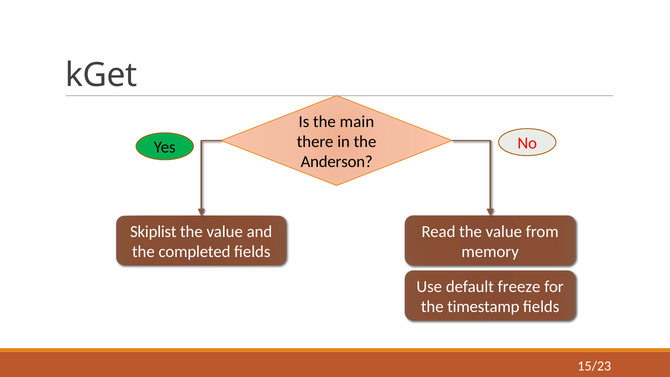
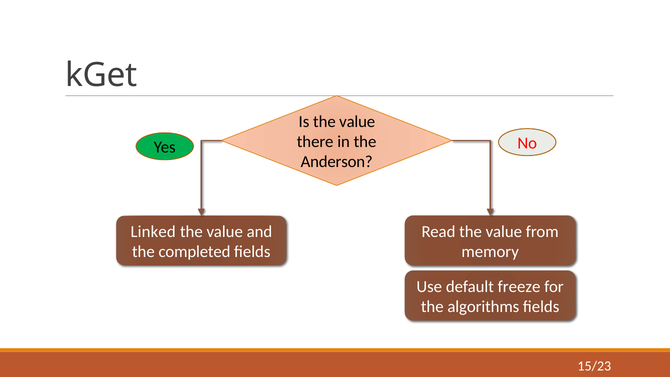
Is the main: main -> value (357, 122)
Skiplist: Skiplist -> Linked (153, 232)
timestamp: timestamp -> algorithms (483, 307)
